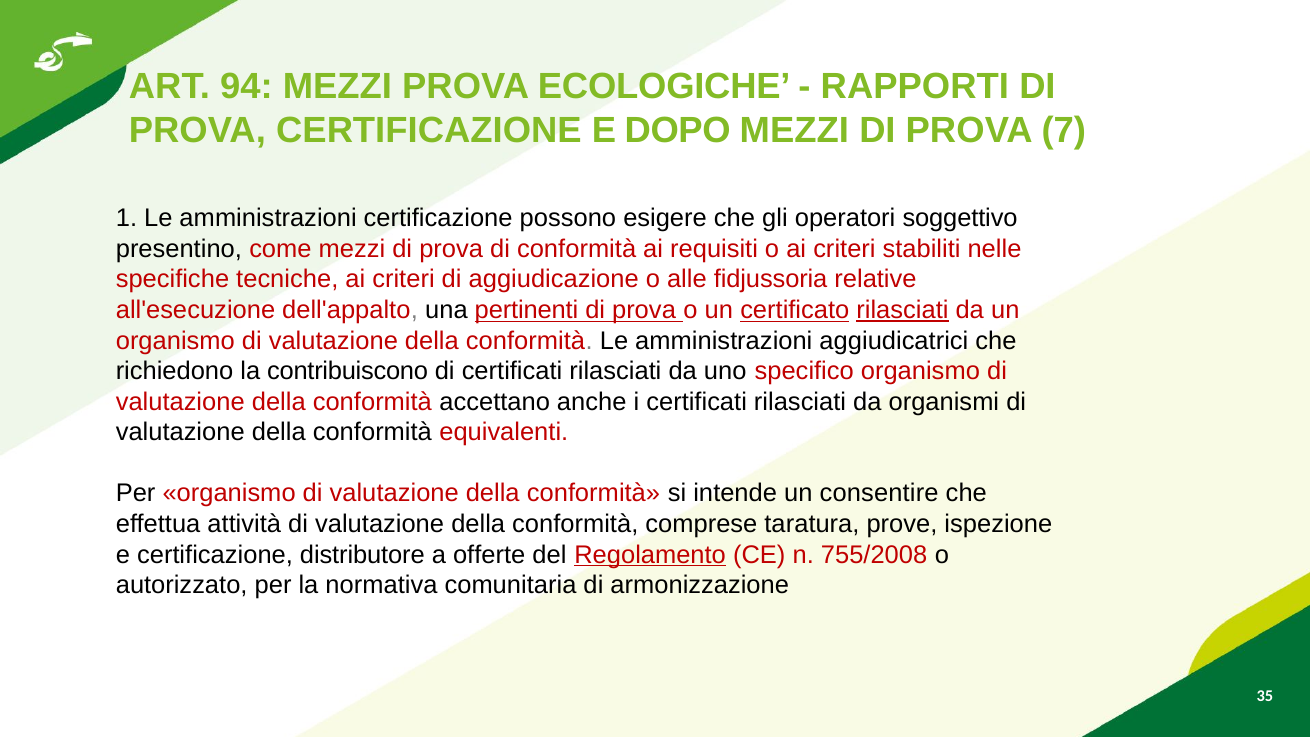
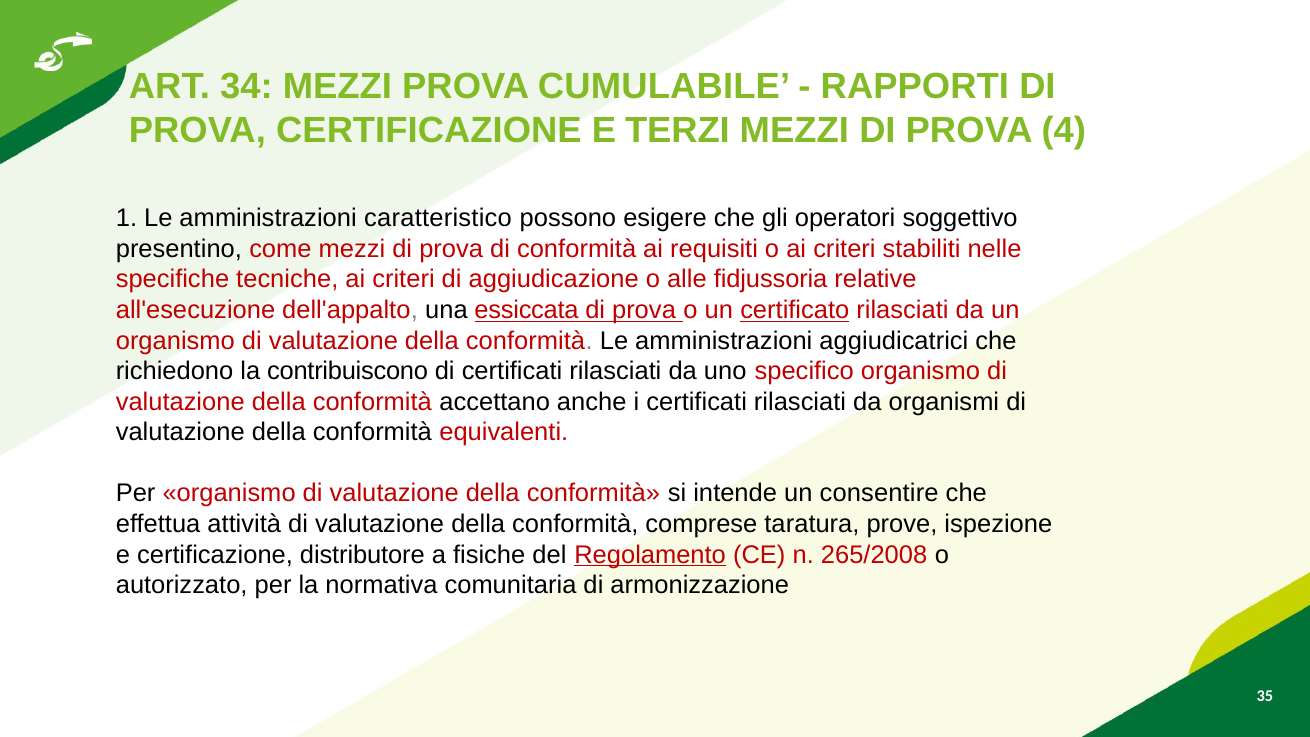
94: 94 -> 34 (246, 87)
ECOLOGICHE: ECOLOGICHE -> CUMULABILE (664, 87)
DOPO: DOPO -> TERZI (677, 130)
7: 7 -> 4 (1064, 130)
amministrazioni certificazione: certificazione -> caratteristico (438, 218)
pertinenti: pertinenti -> essiccata (527, 310)
rilasciati underline: present -> none (902, 310)
offerte: offerte -> fisiche (489, 555)
755/2008: 755/2008 -> 265/2008 (874, 555)
